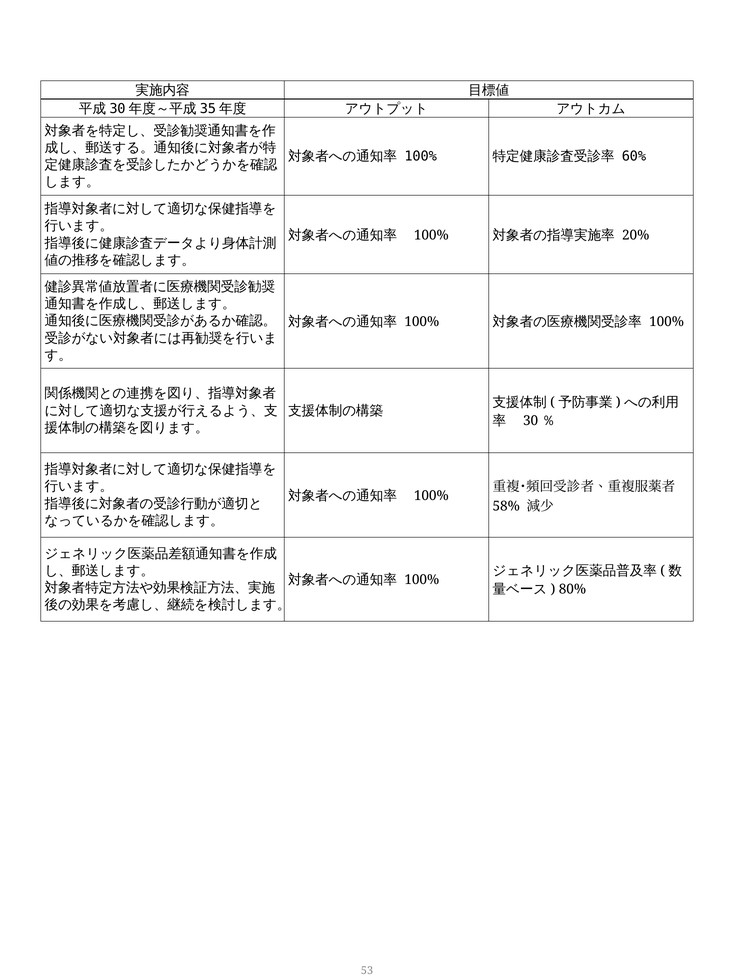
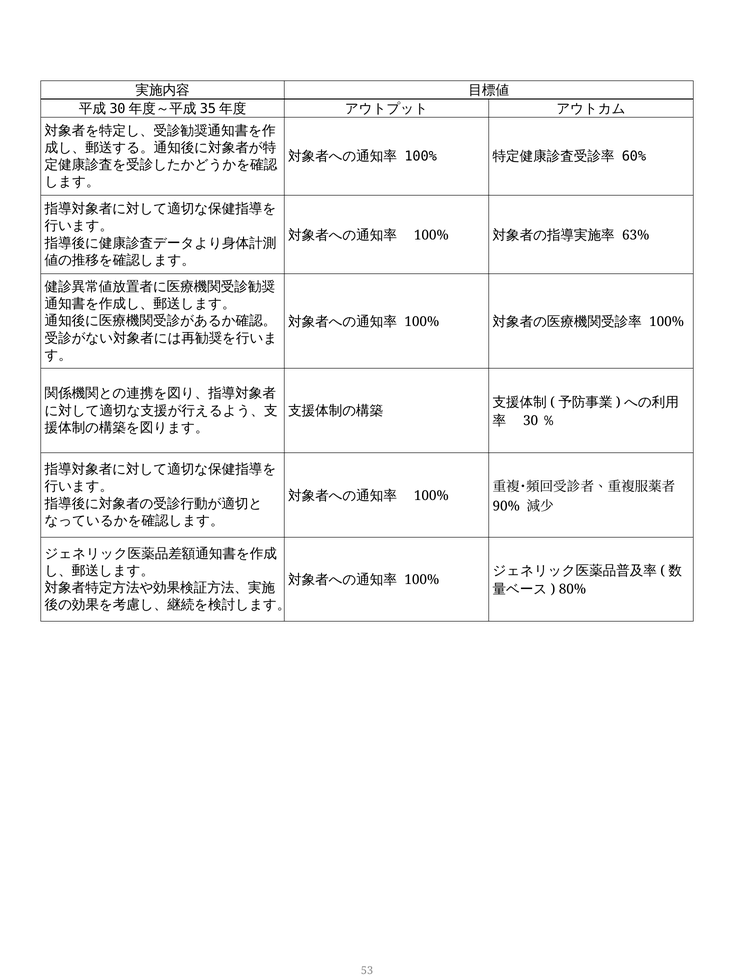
20%: 20% -> 63% (636, 235)
58%: 58% -> 90% (506, 506)
